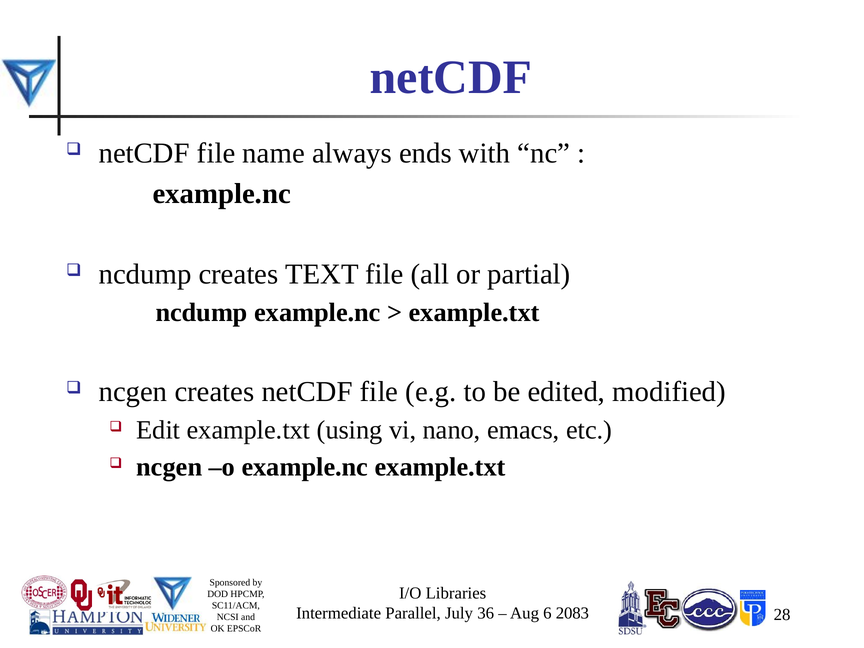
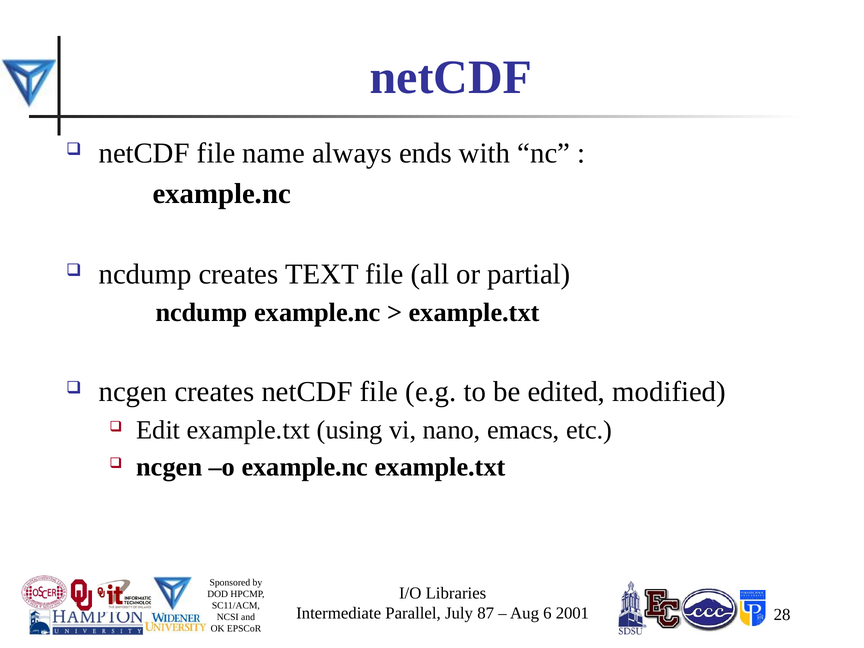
36: 36 -> 87 (486, 613)
2083: 2083 -> 2001 (572, 613)
